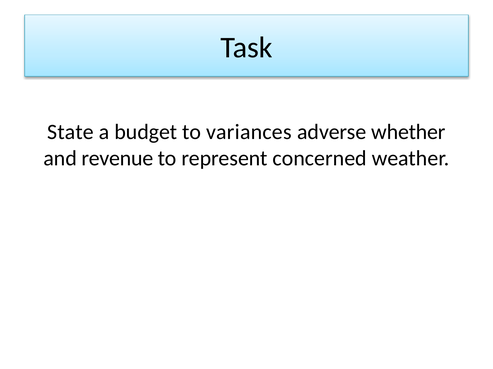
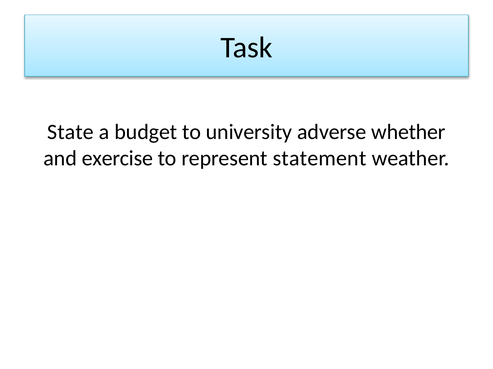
variances: variances -> university (249, 132)
revenue: revenue -> exercise (117, 158)
concerned: concerned -> statement (320, 158)
